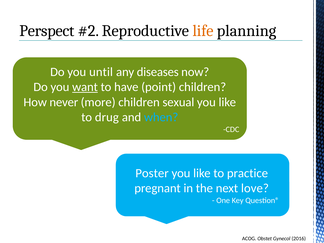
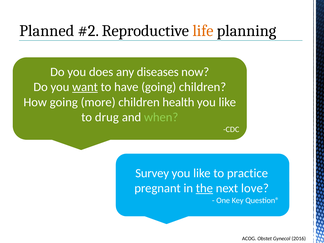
Perspect: Perspect -> Planned (47, 31)
until: until -> does (101, 72)
have point: point -> going (159, 87)
How never: never -> going (64, 102)
sexual: sexual -> health (178, 102)
when colour: light blue -> light green (161, 117)
Poster: Poster -> Survey (152, 173)
the underline: none -> present (204, 188)
